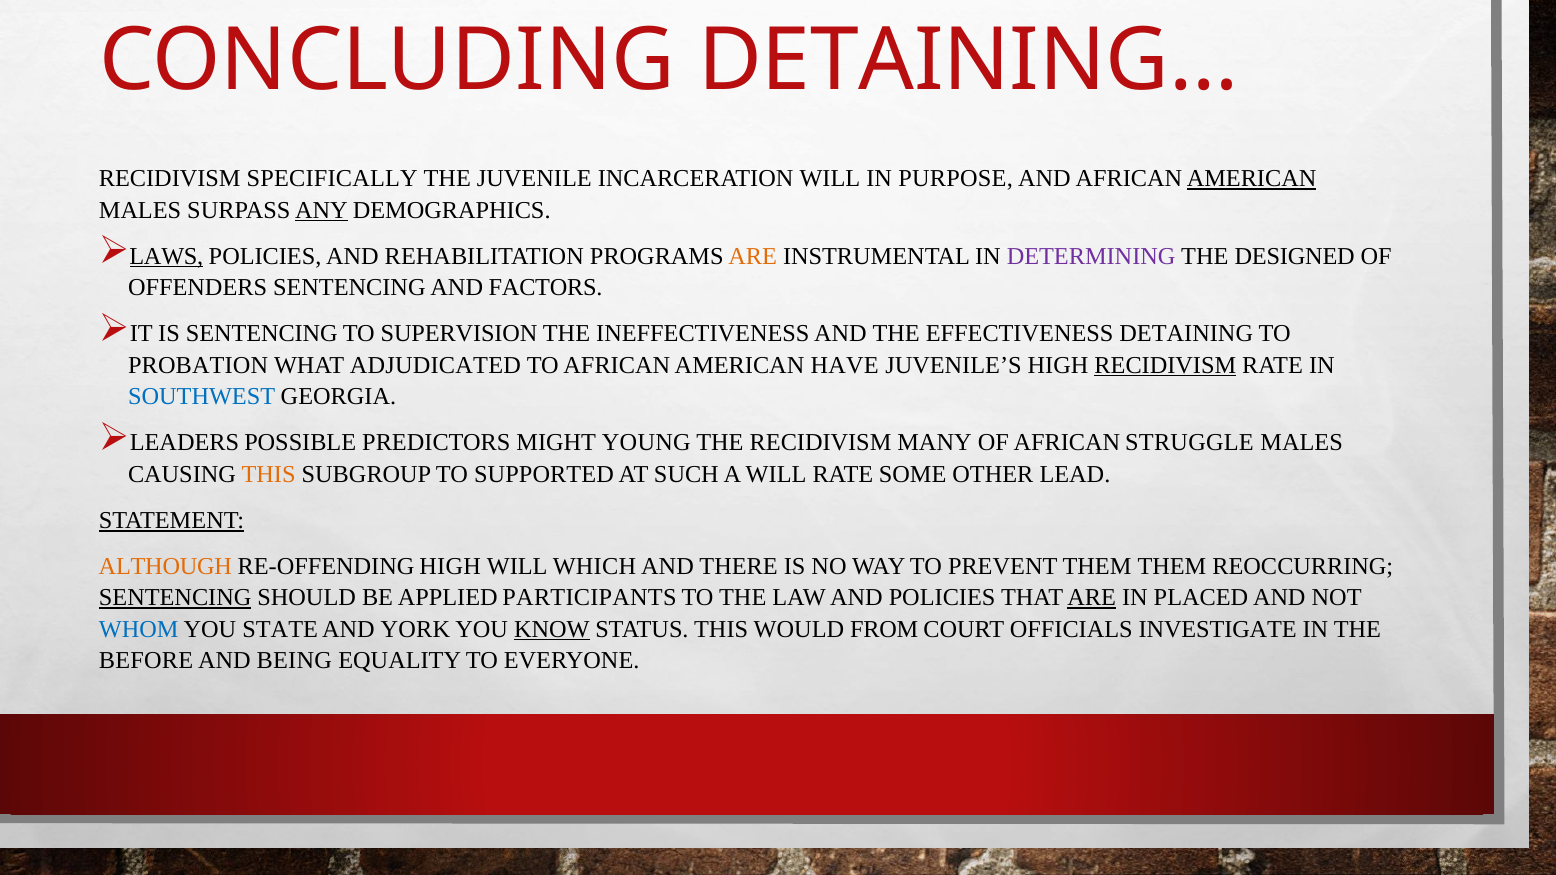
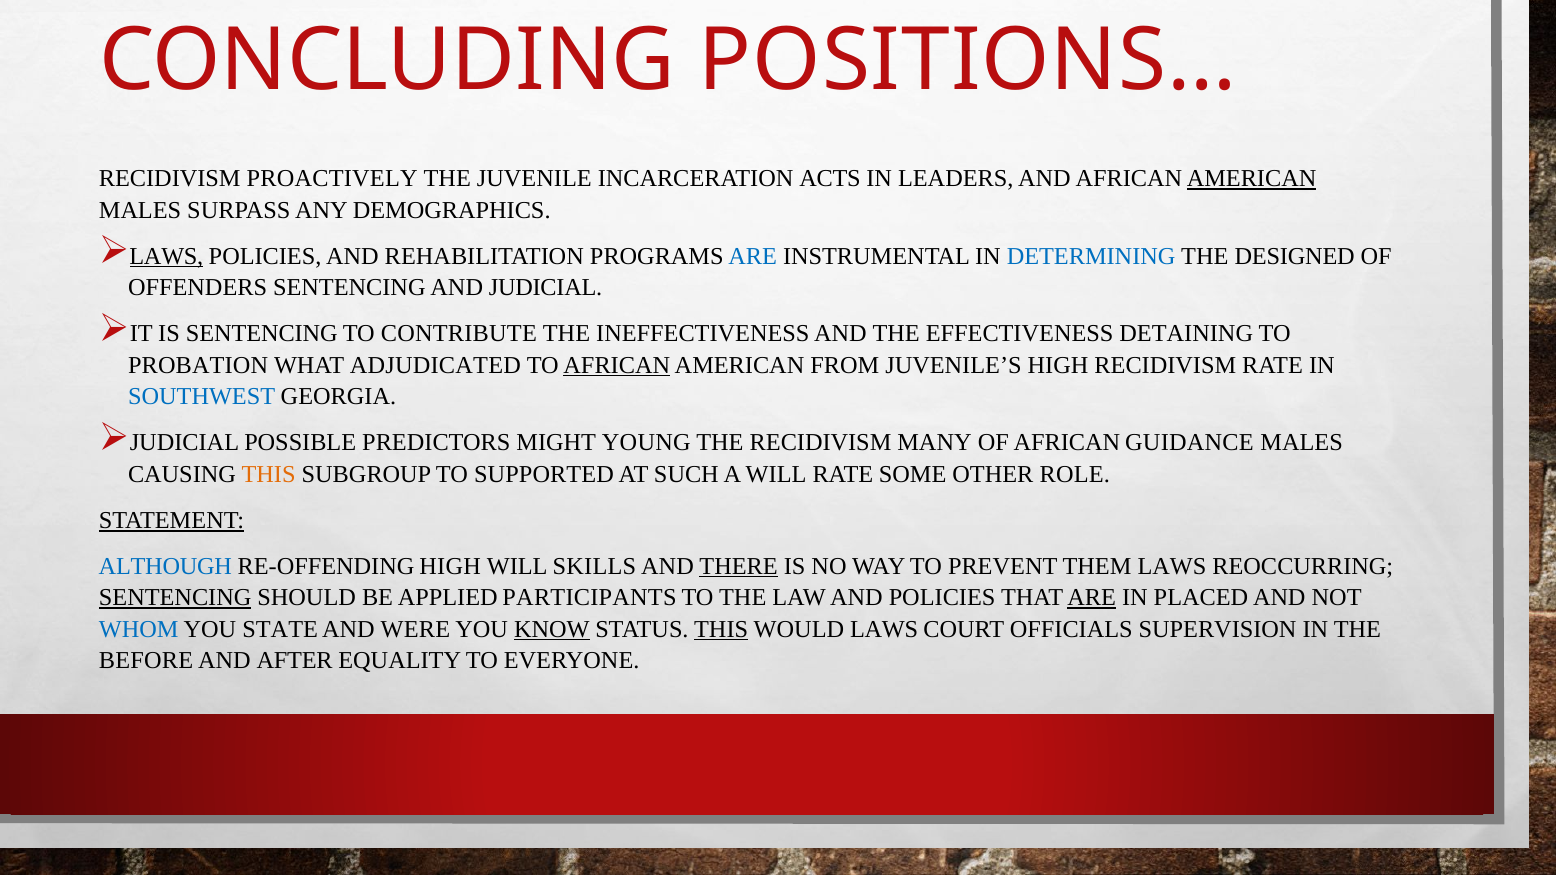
DETAINING…: DETAINING… -> POSITIONS… (968, 60)
SPECIFICALLY: SPECIFICALLY -> PROACTIVELY (332, 179)
INCARCERATION WILL: WILL -> ACTS (830, 179)
PURPOSE: PURPOSE -> LEADERS (956, 179)
ANY underline: present -> none (321, 210)
ARE colour: orange -> blue (753, 256)
DETERMINING colour: purple -> blue (1091, 256)
AND FACTORS: FACTORS -> JUDICIAL (546, 288)
SUPERVISION: SUPERVISION -> CONTRIBUTE (459, 334)
AFRICAN underline: none -> present (617, 365)
HAVE: HAVE -> FROM (845, 365)
RECIDIVISM underline: present -> none (1165, 365)
LEADERS: LEADERS -> JUDICIAL (184, 443)
STRUGGLE: STRUGGLE -> GUIDANCE (1189, 443)
LEAD: LEAD -> ROLE (1075, 474)
ALTHOUGH colour: orange -> blue (165, 566)
WHICH: WHICH -> SKILLS (594, 566)
THERE underline: none -> present (739, 566)
THEM THEM: THEM -> LAWS (1172, 566)
YORK: YORK -> WERE (415, 629)
THIS underline: none -> present (721, 629)
WOULD FROM: FROM -> LAWS (884, 629)
INVESTIGATE: INVESTIGATE -> SUPERVISION (1218, 629)
BEING: BEING -> AFTER (295, 661)
